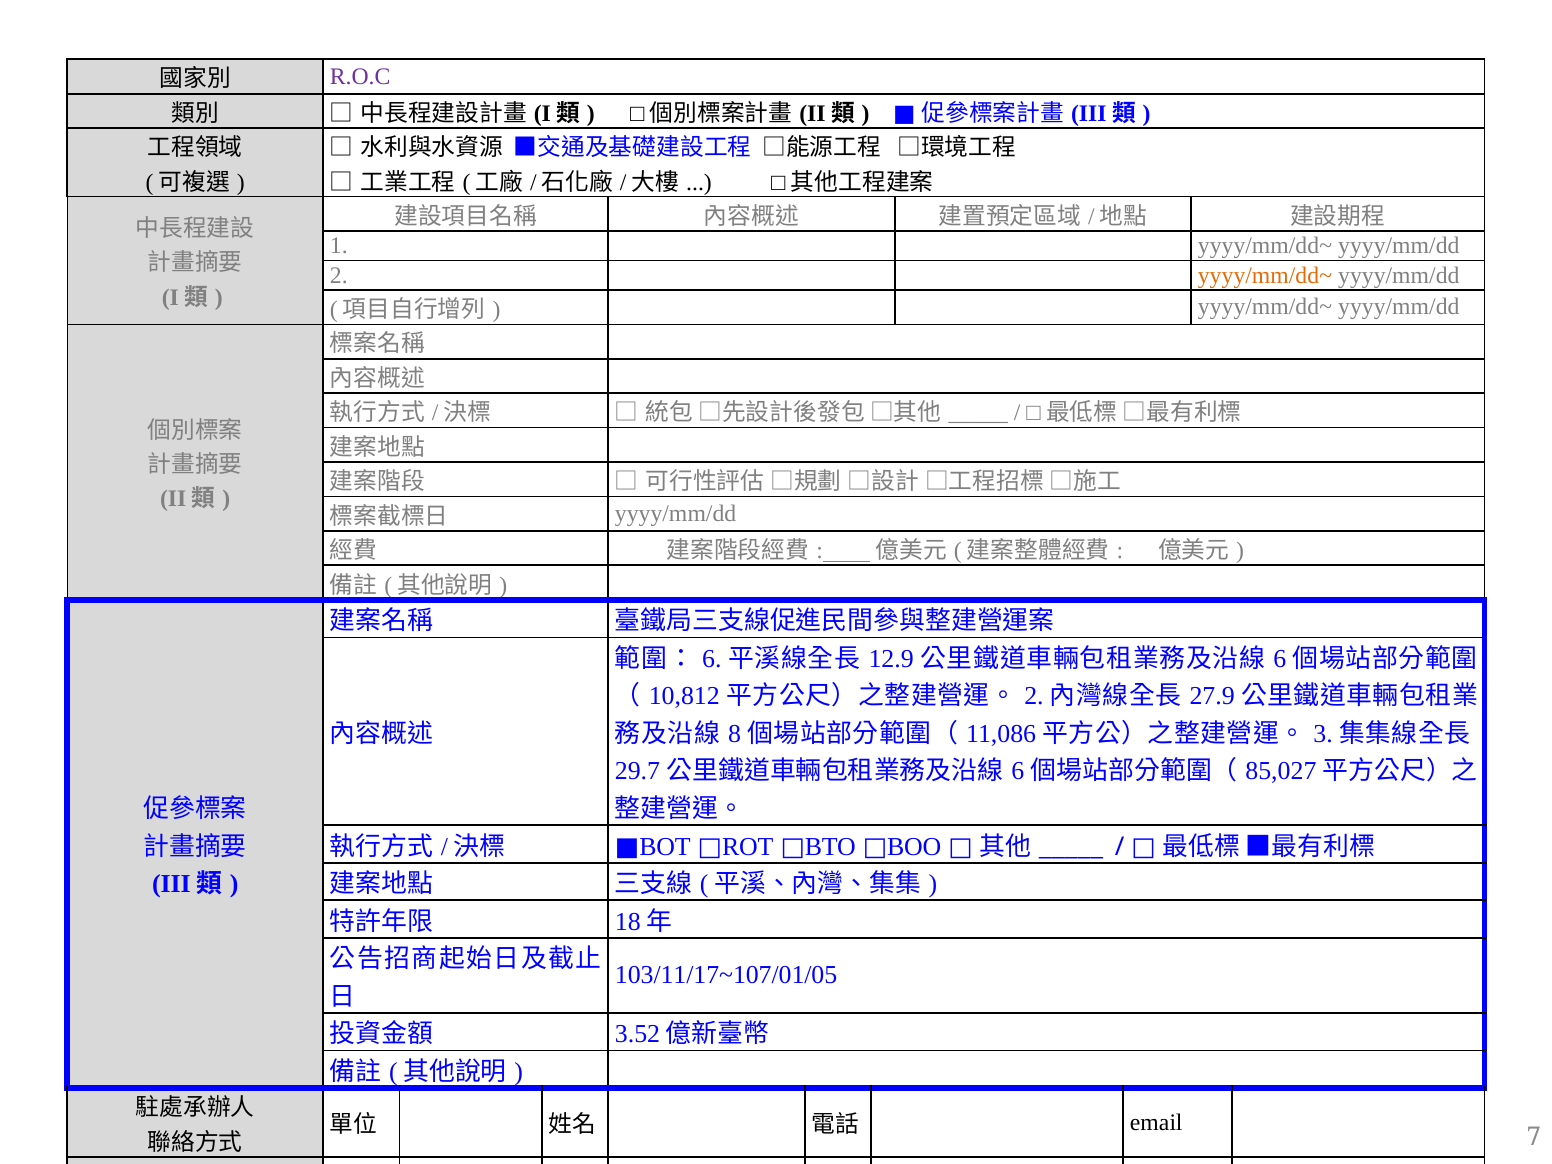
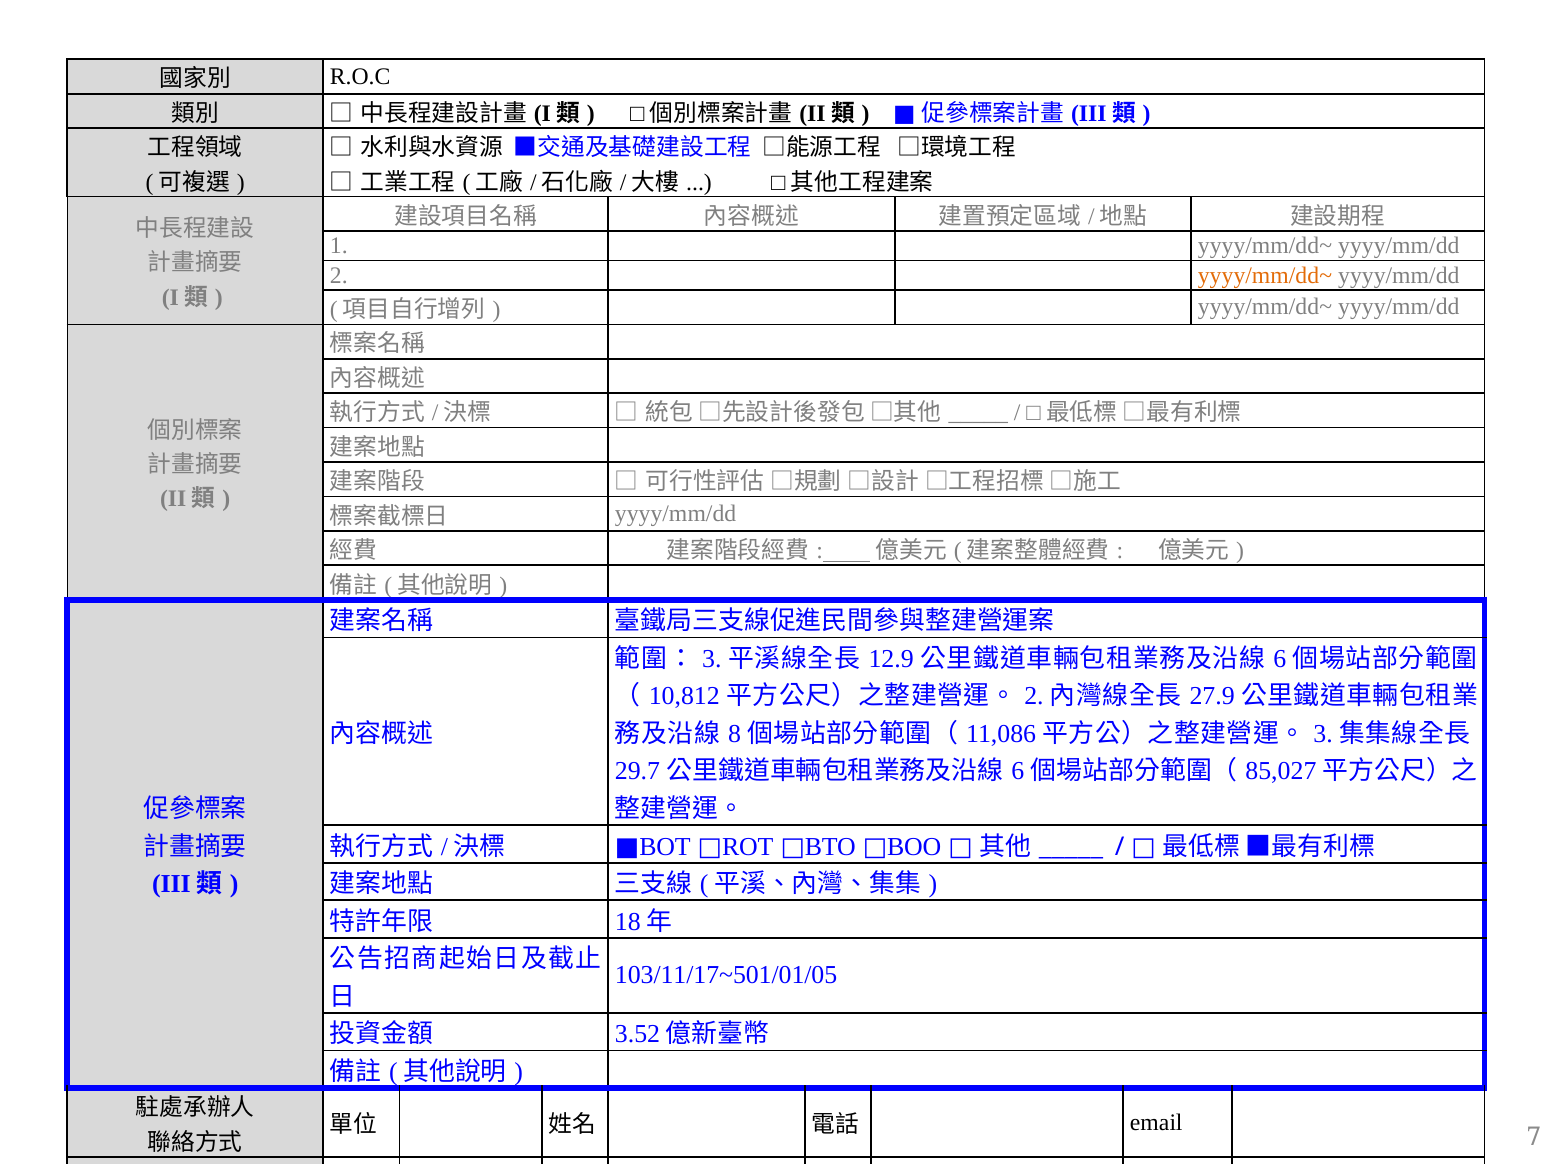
R.O.C colour: purple -> black (360, 77)
6: 6 -> 3 (712, 659)
103/11/17~107/01/05: 103/11/17~107/01/05 -> 103/11/17~501/01/05 (726, 975)
